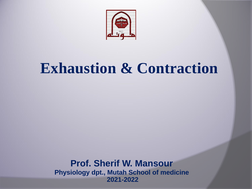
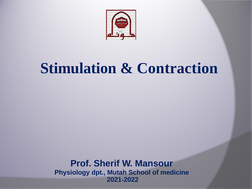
Exhaustion: Exhaustion -> Stimulation (78, 68)
